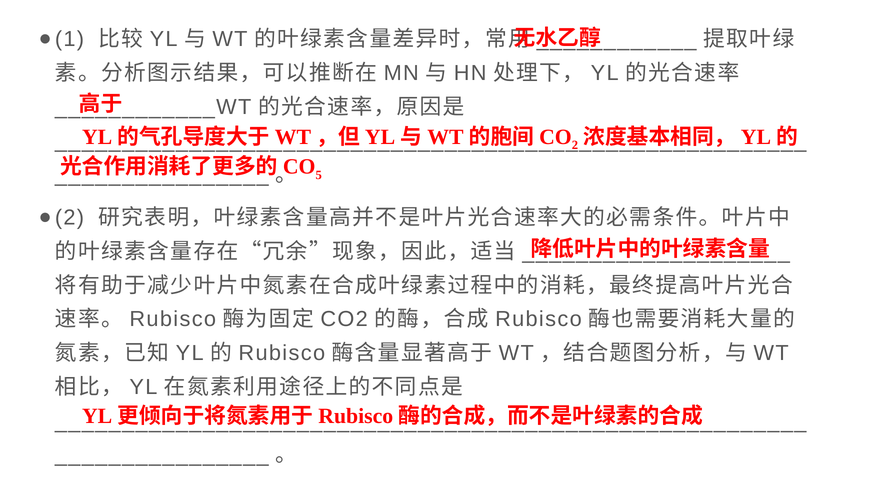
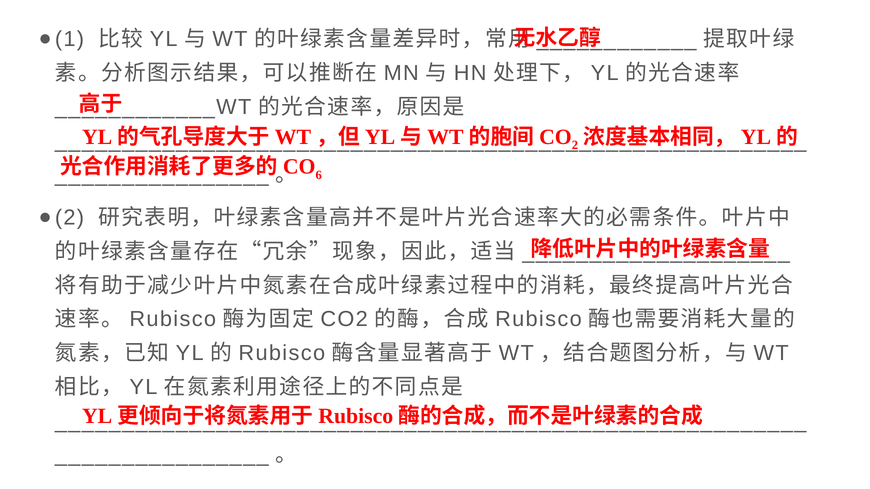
5: 5 -> 6 (319, 175)
